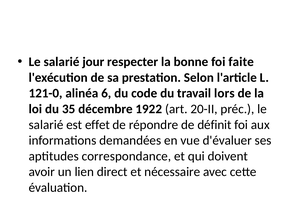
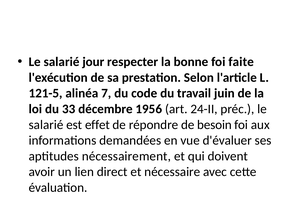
121-0: 121-0 -> 121-5 (46, 93)
6: 6 -> 7 (106, 93)
lors: lors -> juin (224, 93)
35: 35 -> 33 (69, 109)
1922: 1922 -> 1956 (149, 109)
20-II: 20-II -> 24-II (204, 109)
définit: définit -> besoin (214, 124)
correspondance: correspondance -> nécessairement (126, 156)
